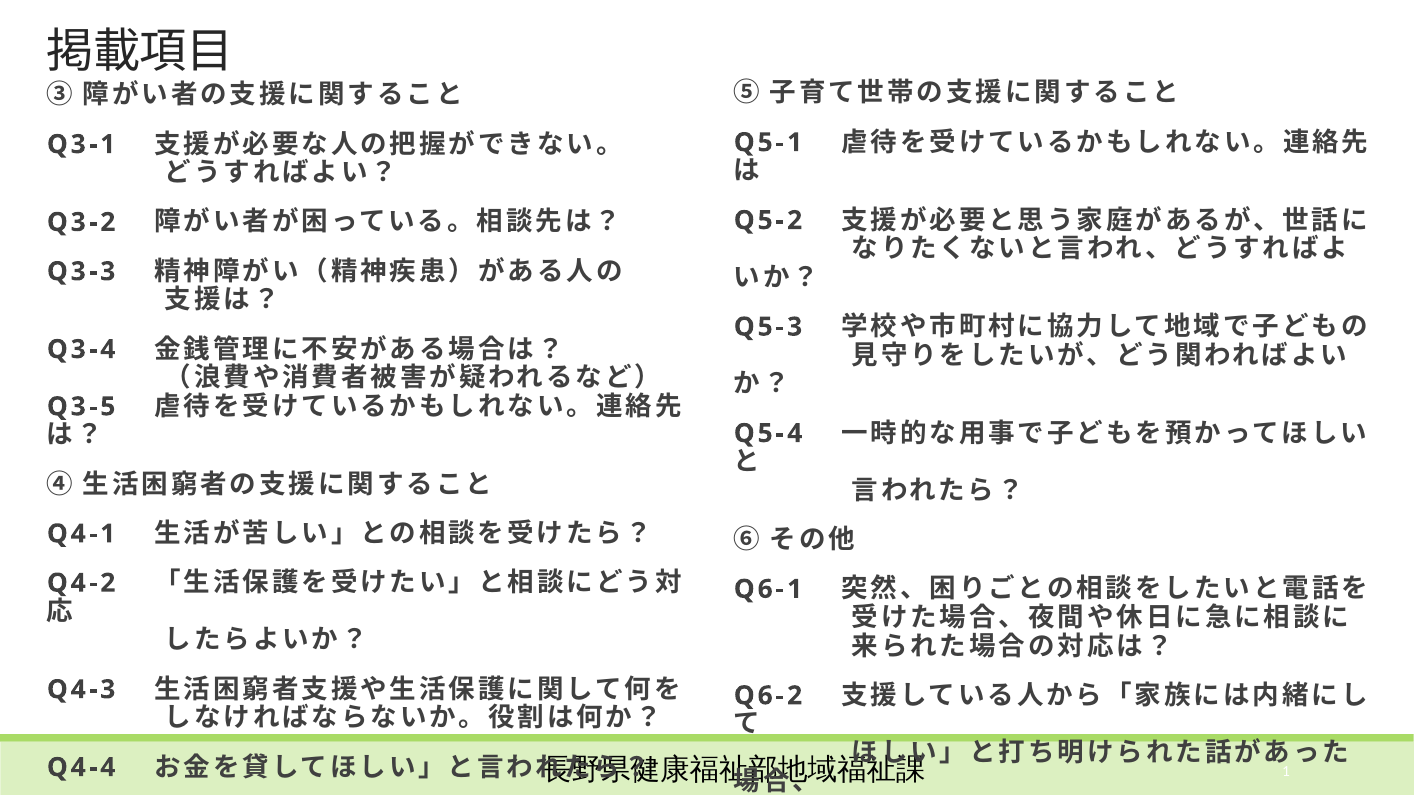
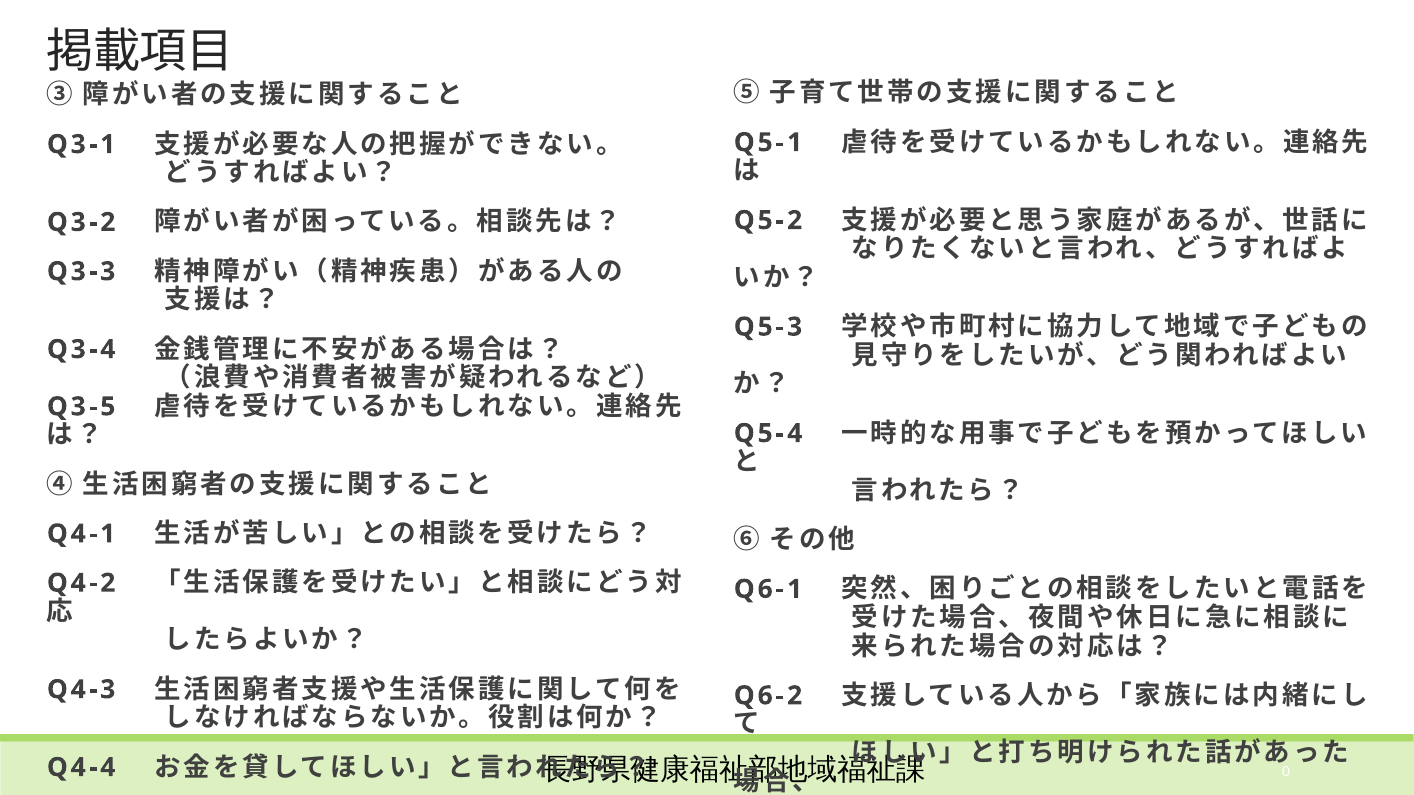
1: 1 -> 0 (1286, 771)
